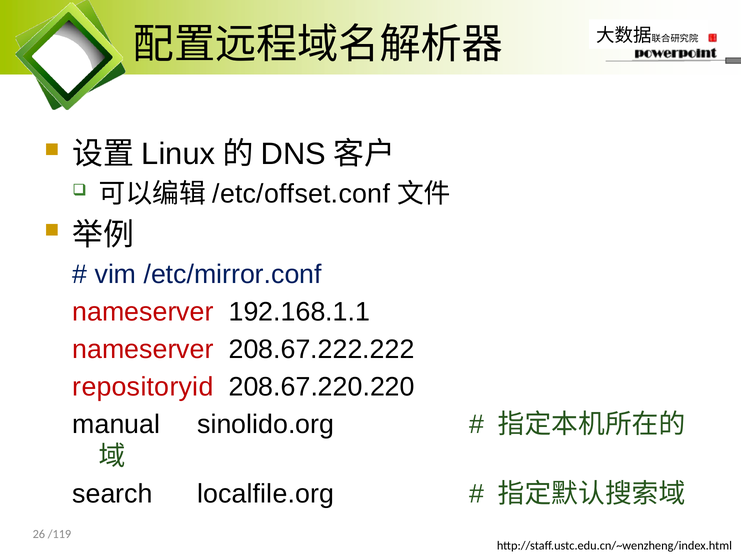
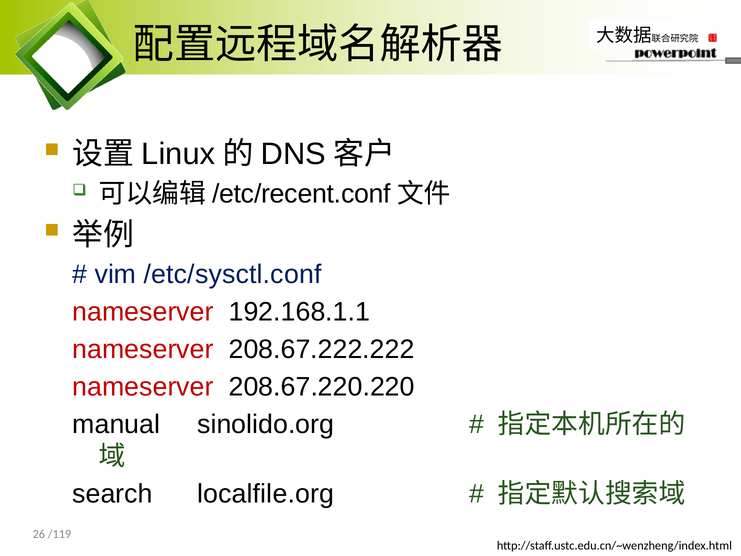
/etc/offset.conf: /etc/offset.conf -> /etc/recent.conf (301, 194)
/etc/mirror.conf: /etc/mirror.conf -> /etc/sysctl.conf (233, 274)
repositoryid: repositoryid -> nameserver (143, 387)
